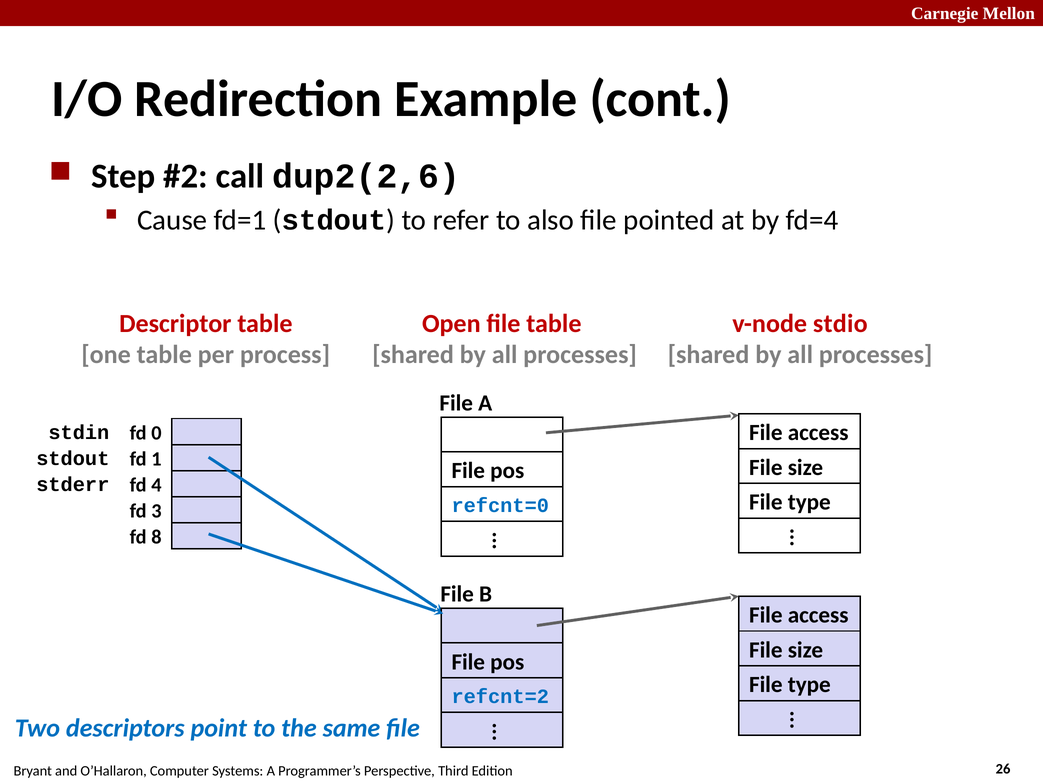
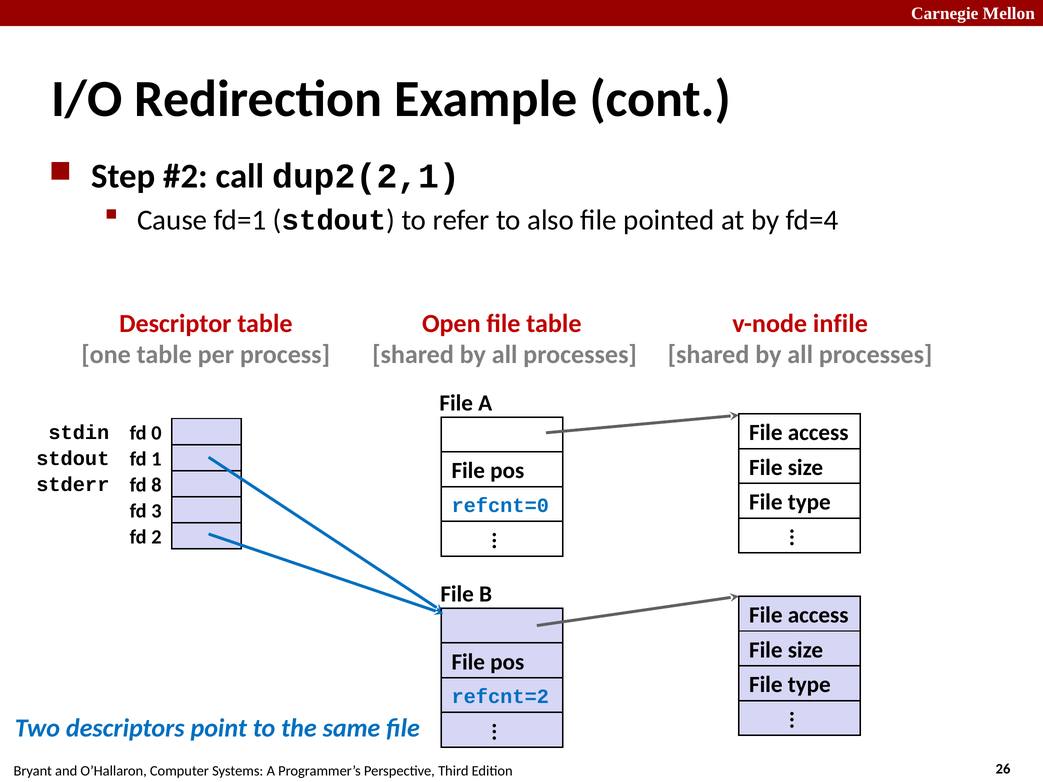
dup2(2,6: dup2(2,6 -> dup2(2,1 (366, 176)
stdio: stdio -> infile (840, 324)
4: 4 -> 8 (156, 485)
8: 8 -> 2 (156, 537)
